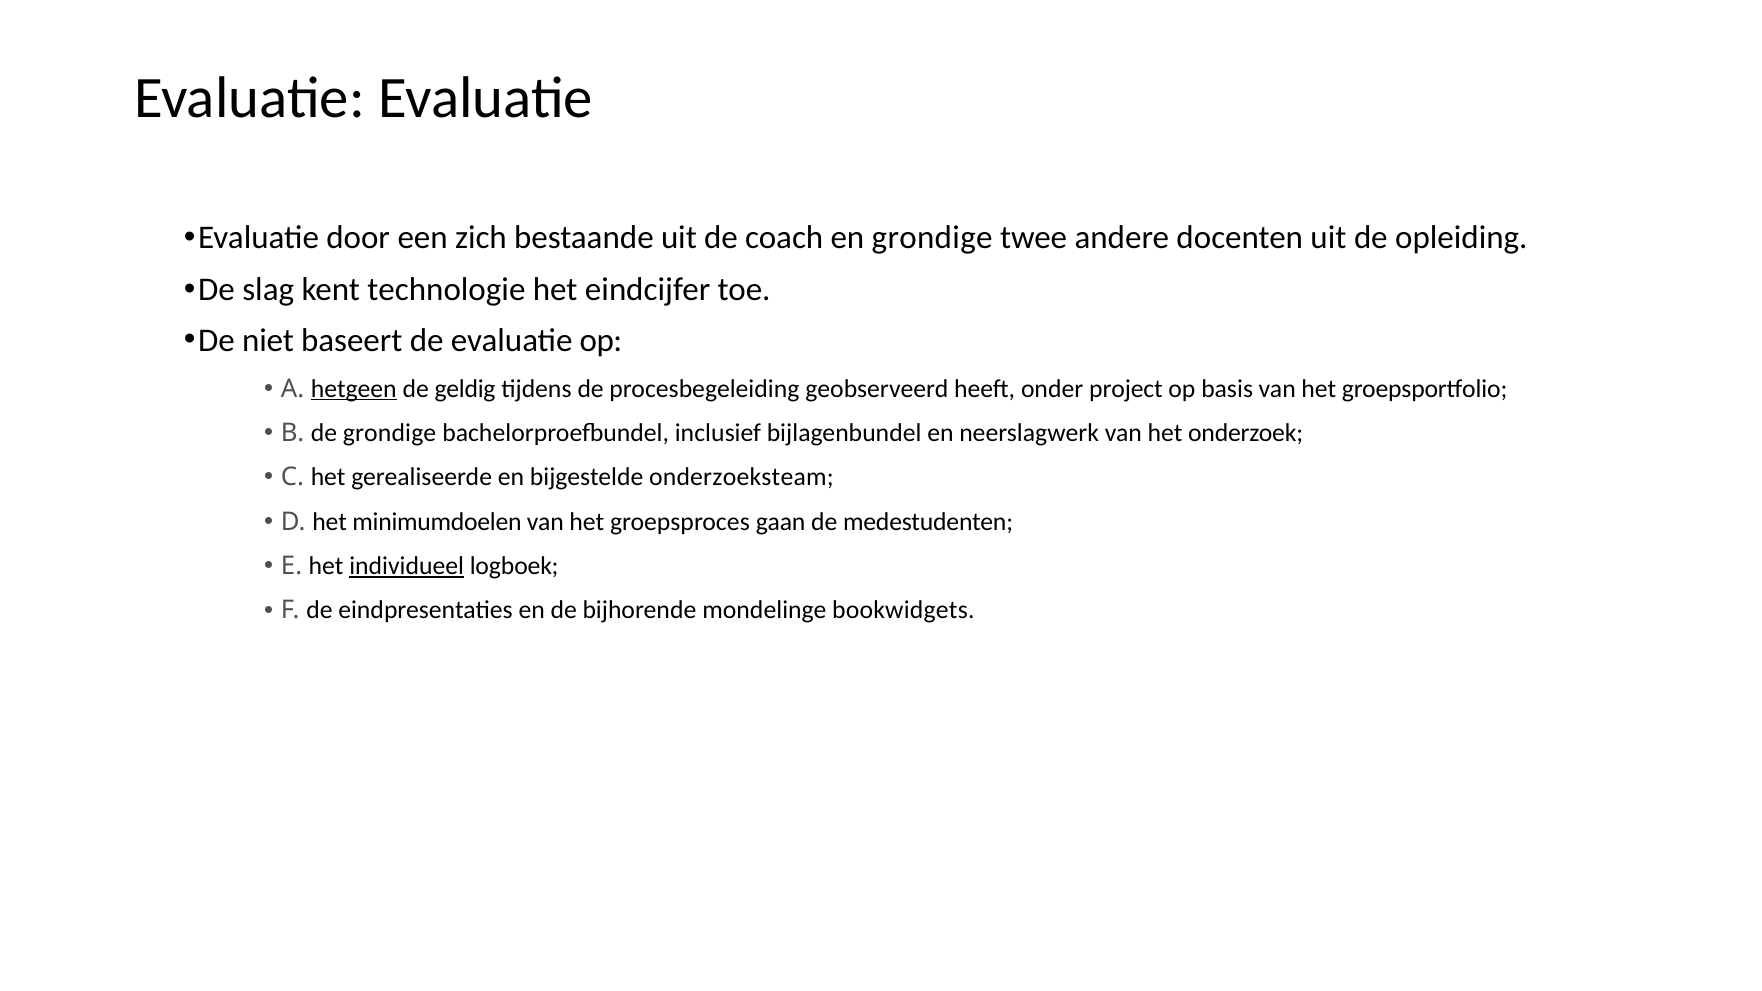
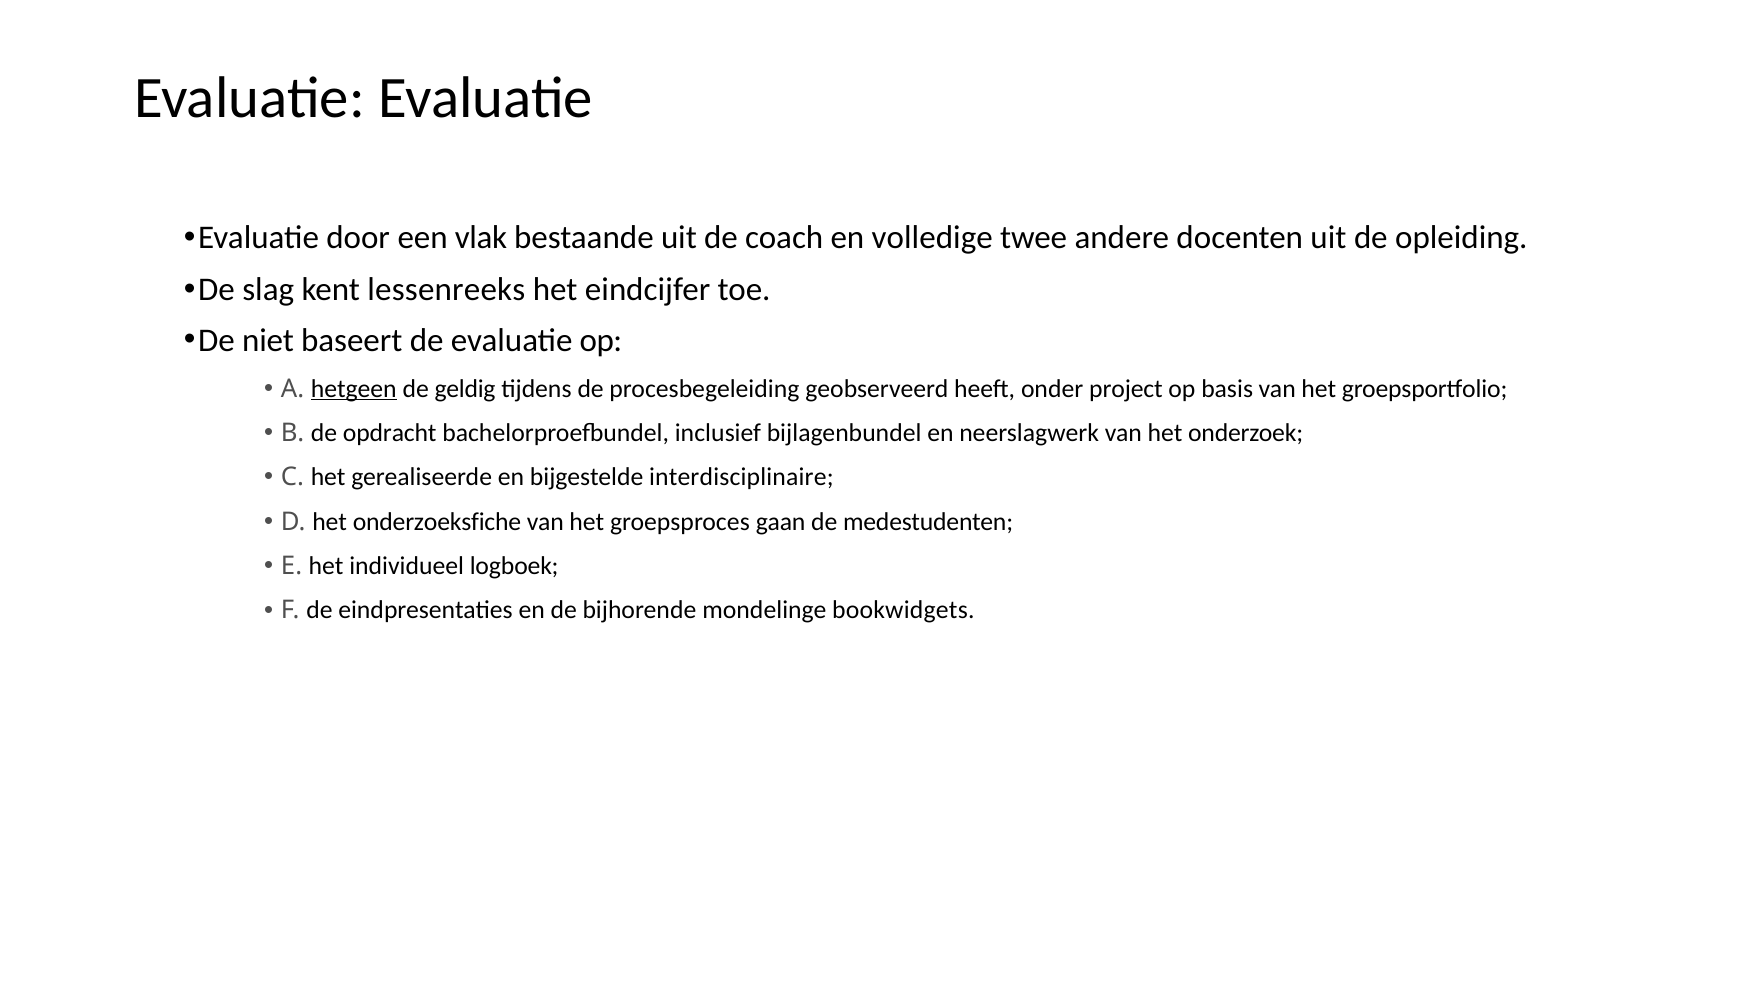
zich: zich -> vlak (481, 237)
en grondige: grondige -> volledige (932, 237)
technologie: technologie -> lessenreeks (446, 290)
de grondige: grondige -> opdracht (390, 433)
onderzoeksteam: onderzoeksteam -> interdisciplinaire (741, 477)
minimumdoelen: minimumdoelen -> onderzoeksfiche (437, 522)
individueel underline: present -> none (407, 566)
